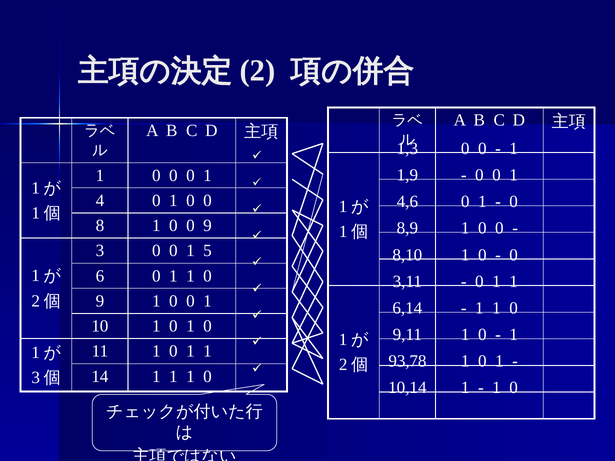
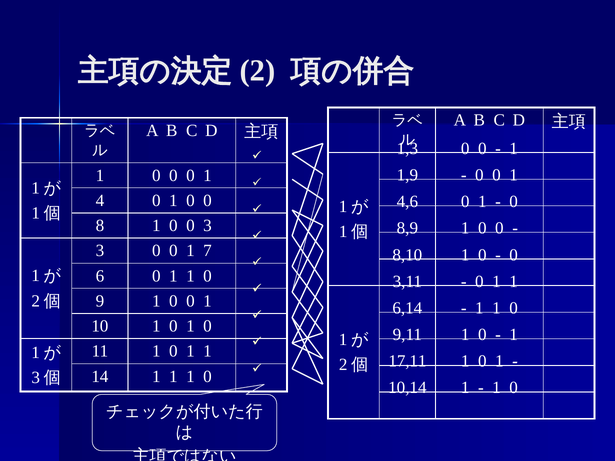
0 0 9: 9 -> 3 (208, 226)
5: 5 -> 7 (208, 251)
93,78: 93,78 -> 17,11 (407, 361)
